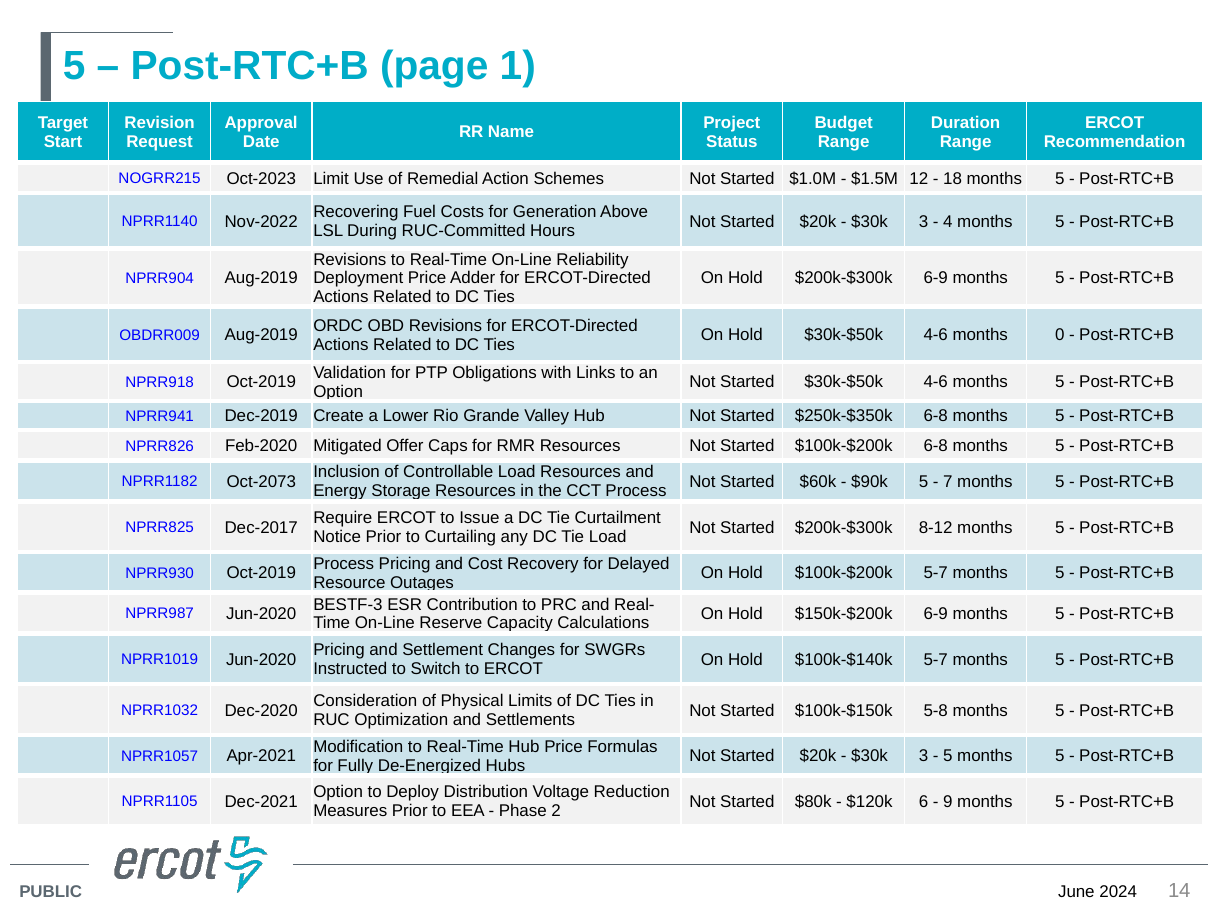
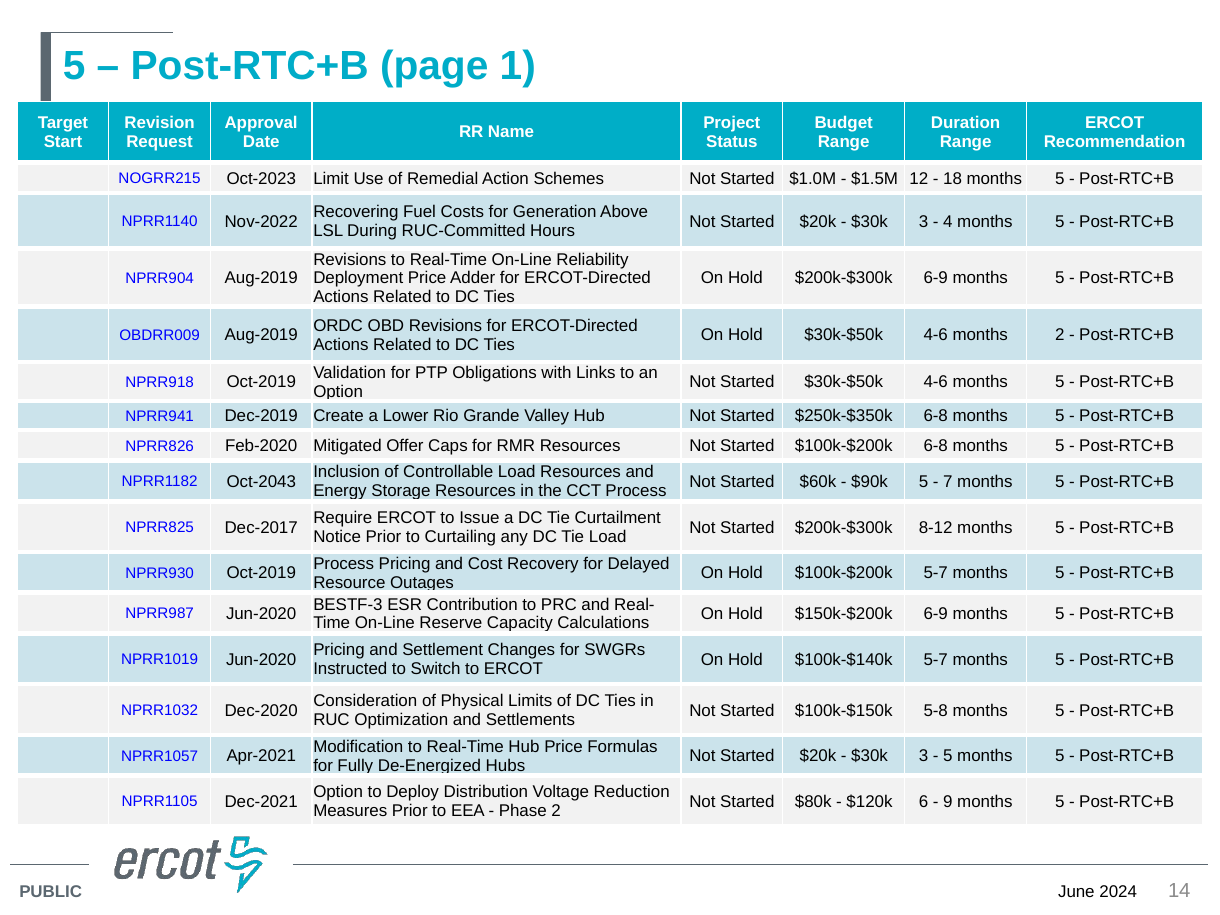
months 0: 0 -> 2 (1060, 335)
Oct-2073: Oct-2073 -> Oct-2043 (261, 482)
